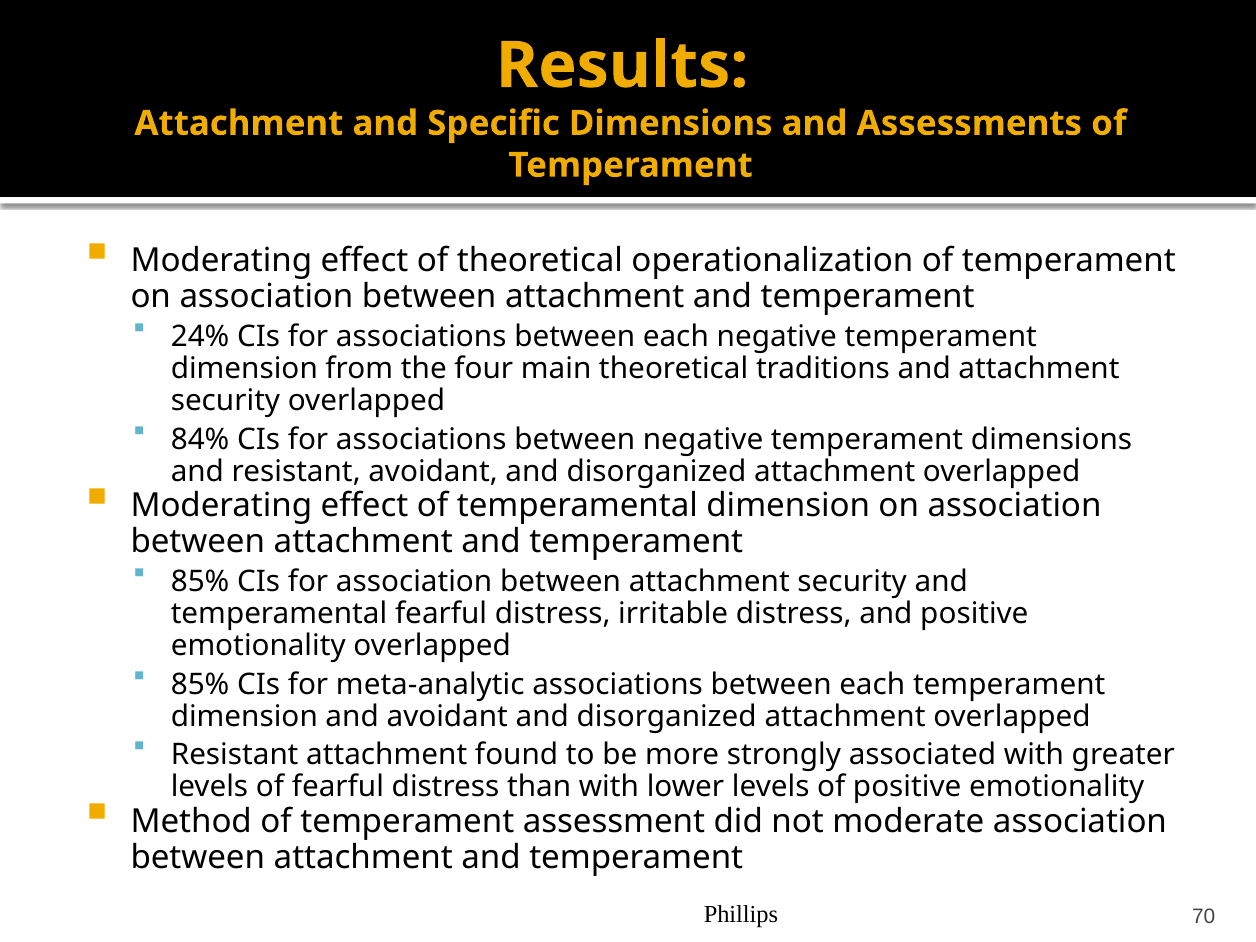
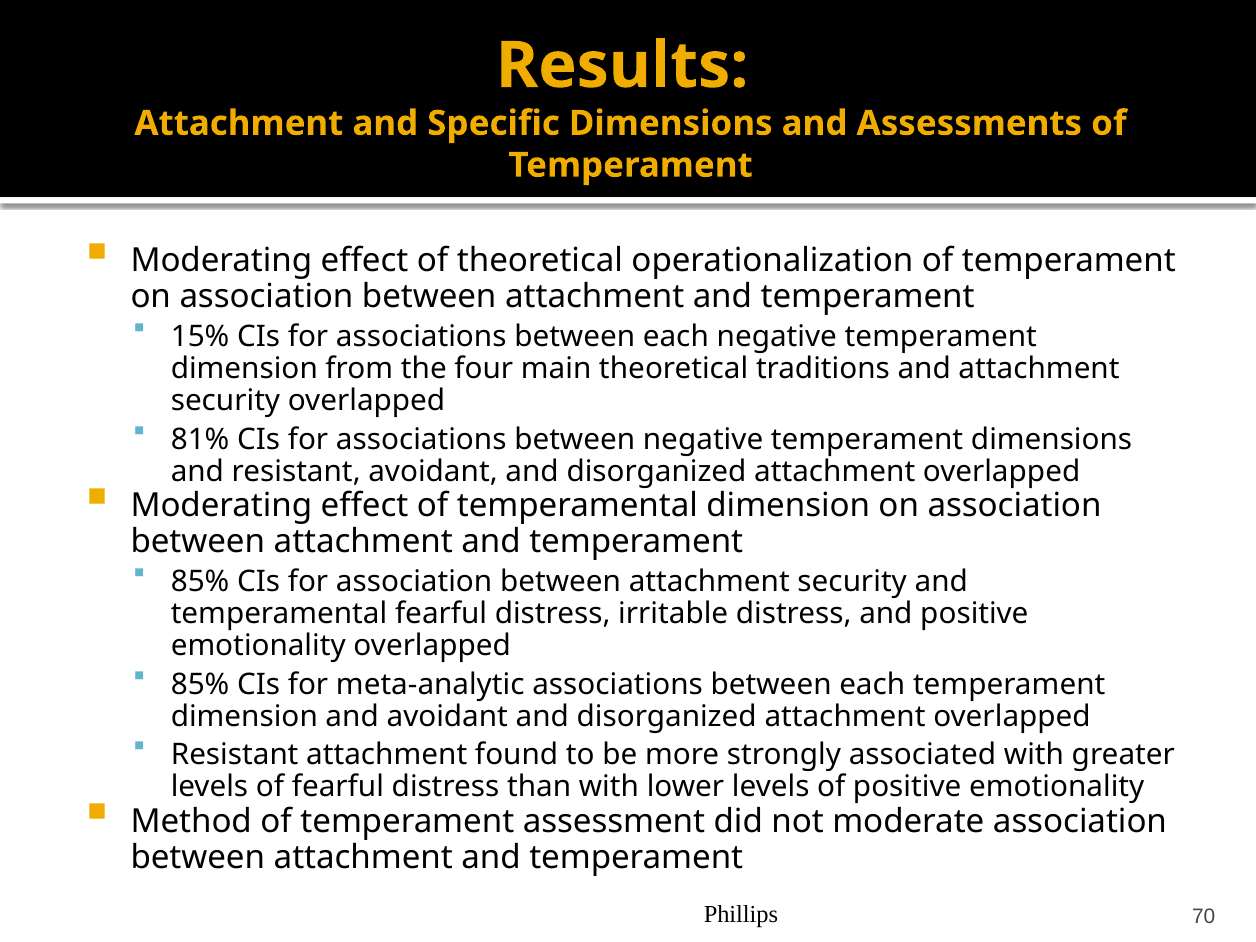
24%: 24% -> 15% (200, 337)
84%: 84% -> 81% (200, 439)
